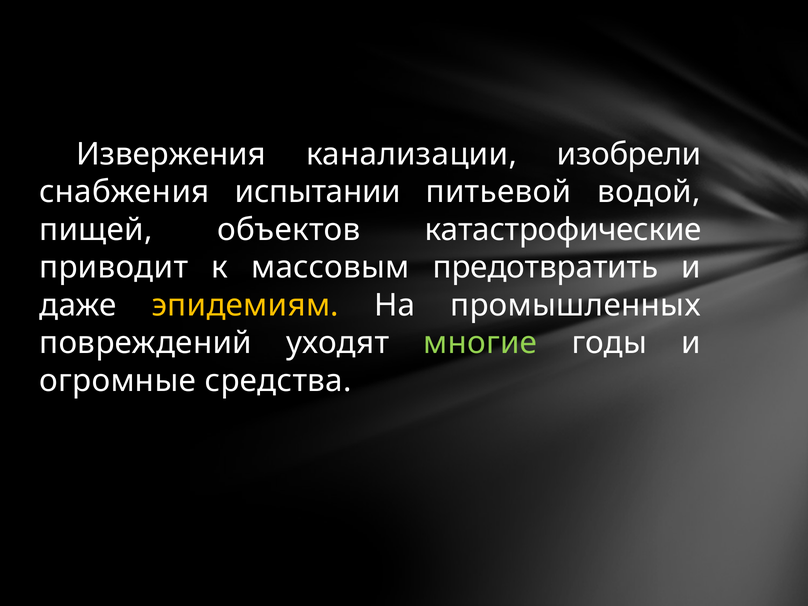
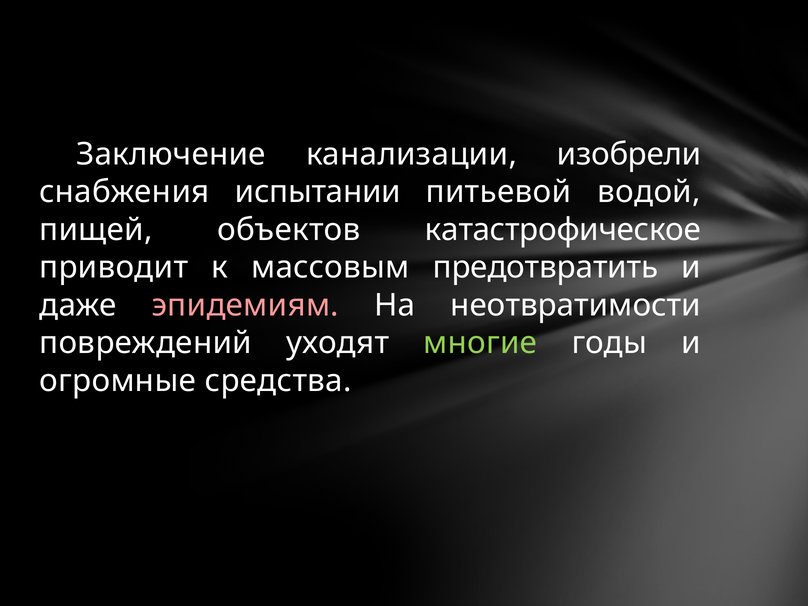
Извержения: Извержения -> Заключение (171, 154)
катастрофические: катастрофические -> катастрофическое (563, 230)
эпидемиям colour: yellow -> pink (245, 305)
промышленных: промышленных -> неотвратимости (576, 305)
